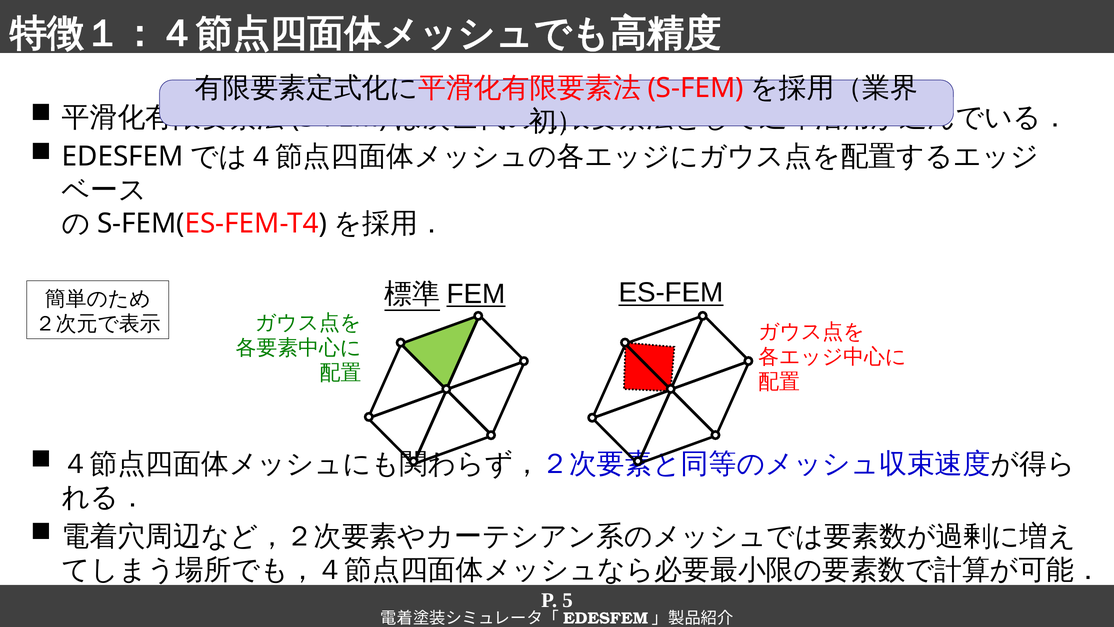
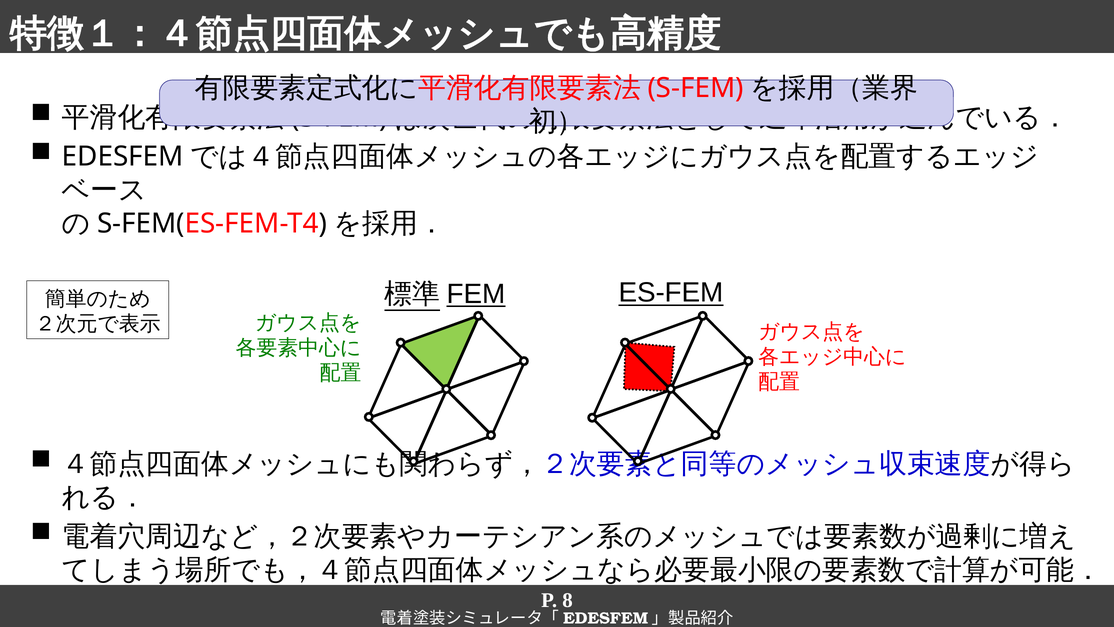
5: 5 -> 8 (568, 600)
